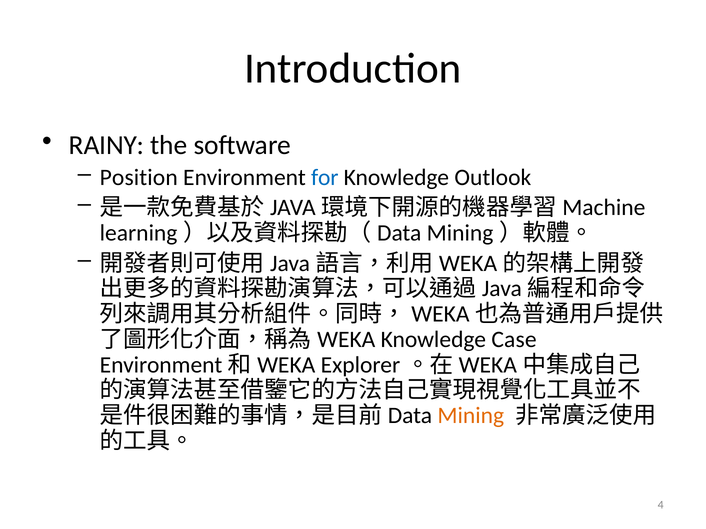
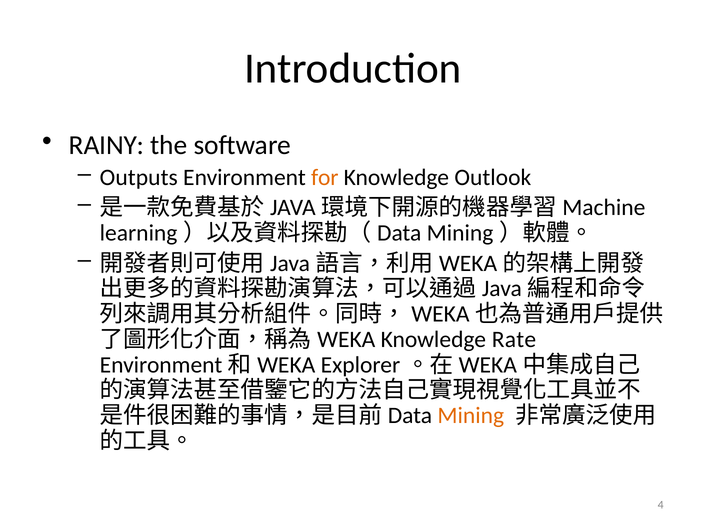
Position: Position -> Outputs (139, 177)
for colour: blue -> orange (325, 177)
Case: Case -> Rate (514, 340)
